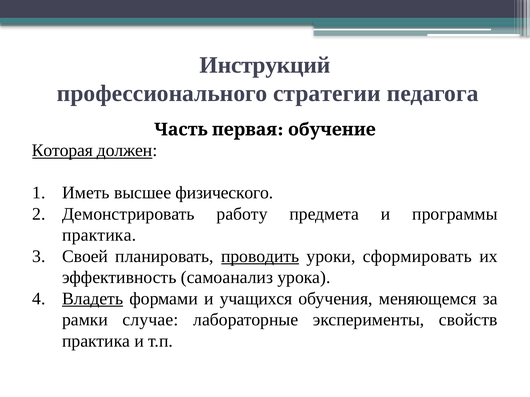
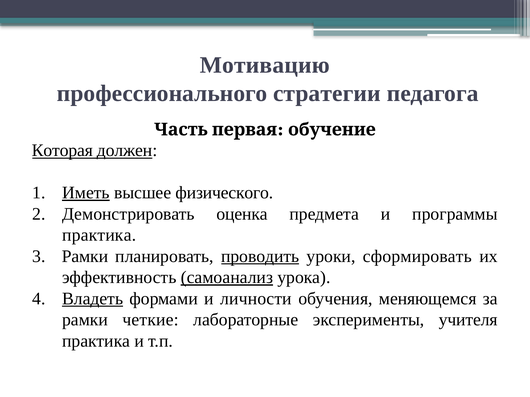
Инструкций: Инструкций -> Мотивацию (265, 65)
Иметь underline: none -> present (86, 193)
работу: работу -> оценка (242, 214)
Своей: Своей -> Рамки (85, 257)
самоанализ underline: none -> present (227, 278)
учащихся: учащихся -> личности (256, 299)
случае: случае -> четкие (151, 320)
свойств: свойств -> учителя (468, 320)
